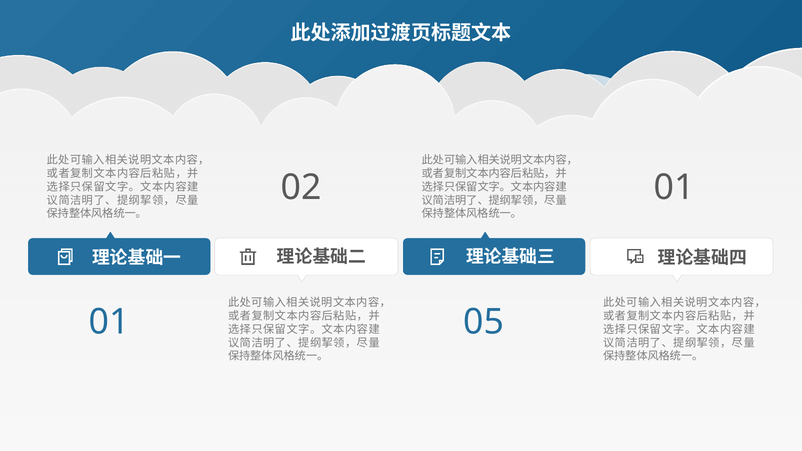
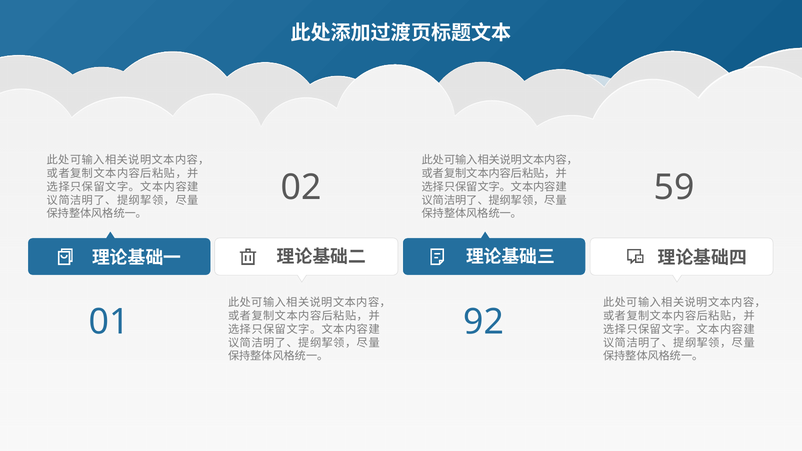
02 01: 01 -> 59 (674, 188)
05: 05 -> 92 (484, 322)
